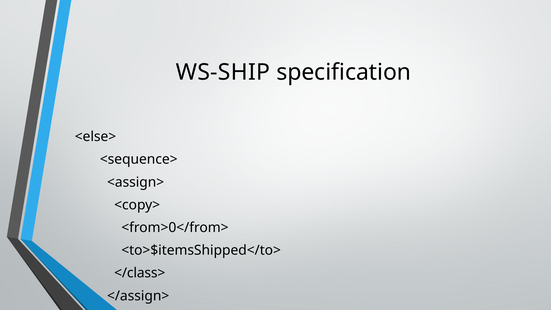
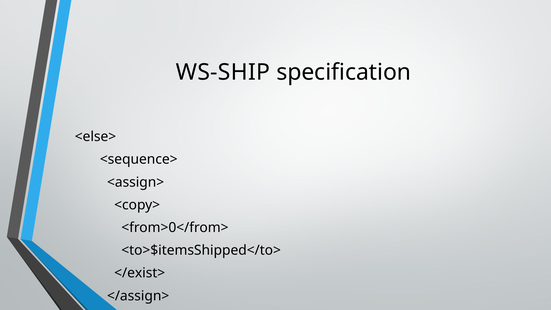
</class>: </class> -> </exist> (140, 273)
